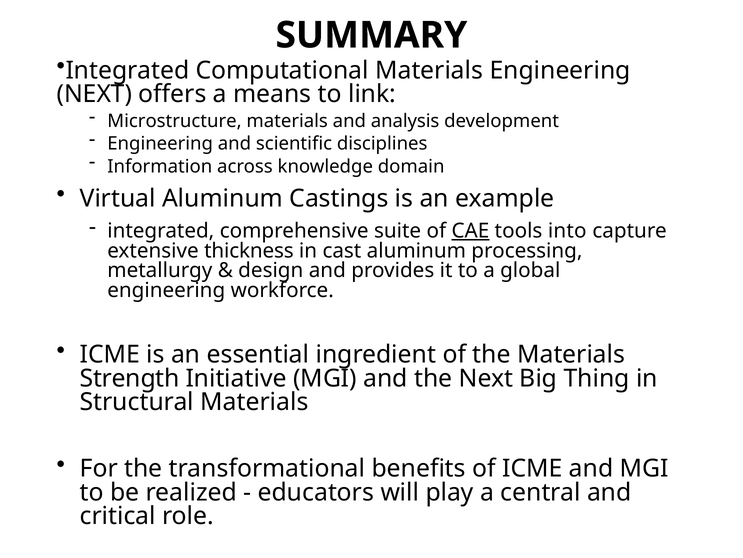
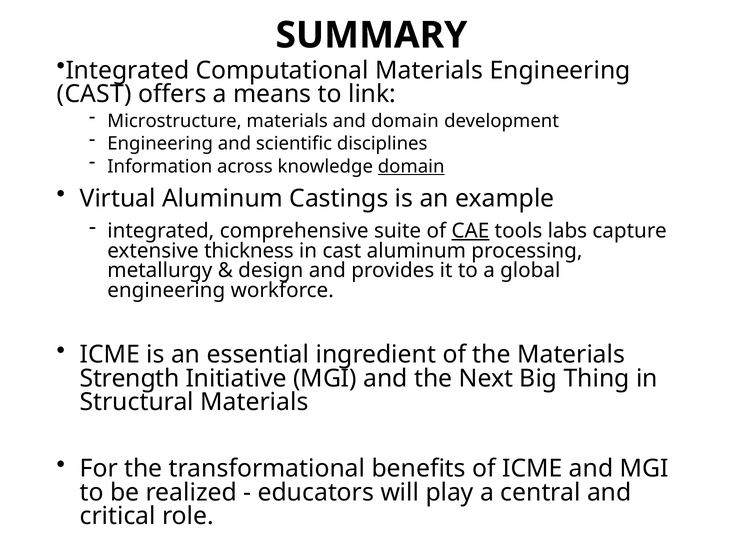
NEXT: NEXT -> CAST (94, 94)
and analysis: analysis -> domain (405, 121)
domain underline: none -> present (411, 166)
into: into -> labs (567, 231)
